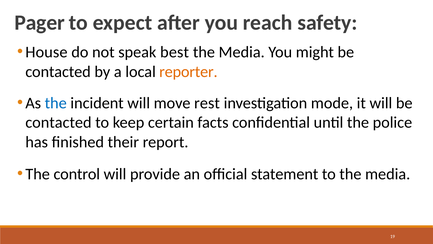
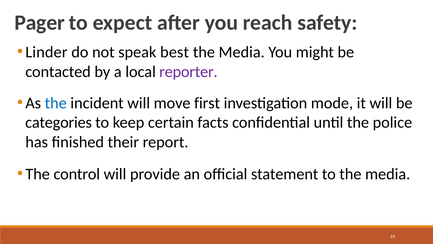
House: House -> Linder (46, 52)
reporter colour: orange -> purple (188, 72)
rest: rest -> first (207, 103)
contacted: contacted -> categories (59, 122)
